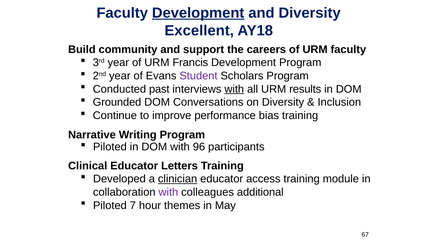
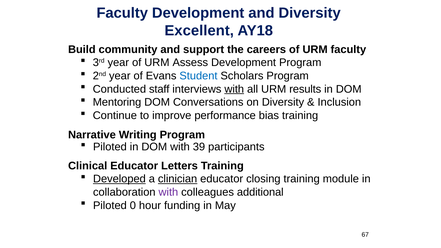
Development underline: present -> none (198, 13)
Francis: Francis -> Assess (190, 63)
Student colour: purple -> blue (198, 76)
past: past -> staff (159, 89)
Grounded: Grounded -> Mentoring (117, 102)
96: 96 -> 39 (199, 147)
Developed underline: none -> present (119, 179)
access: access -> closing (263, 179)
7: 7 -> 0 (133, 205)
themes: themes -> funding (182, 205)
